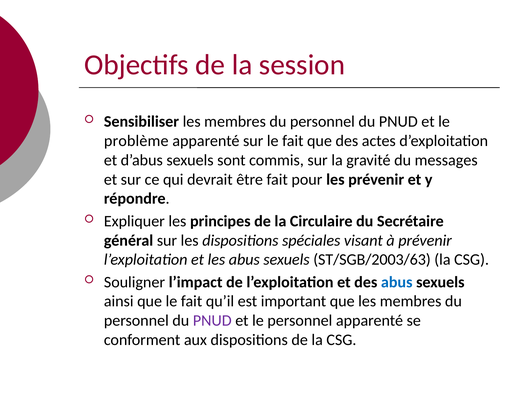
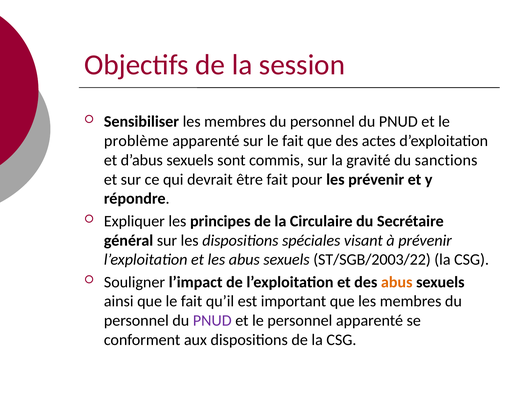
messages: messages -> sanctions (446, 160)
ST/SGB/2003/63: ST/SGB/2003/63 -> ST/SGB/2003/22 (372, 260)
abus colour: blue -> orange (397, 282)
